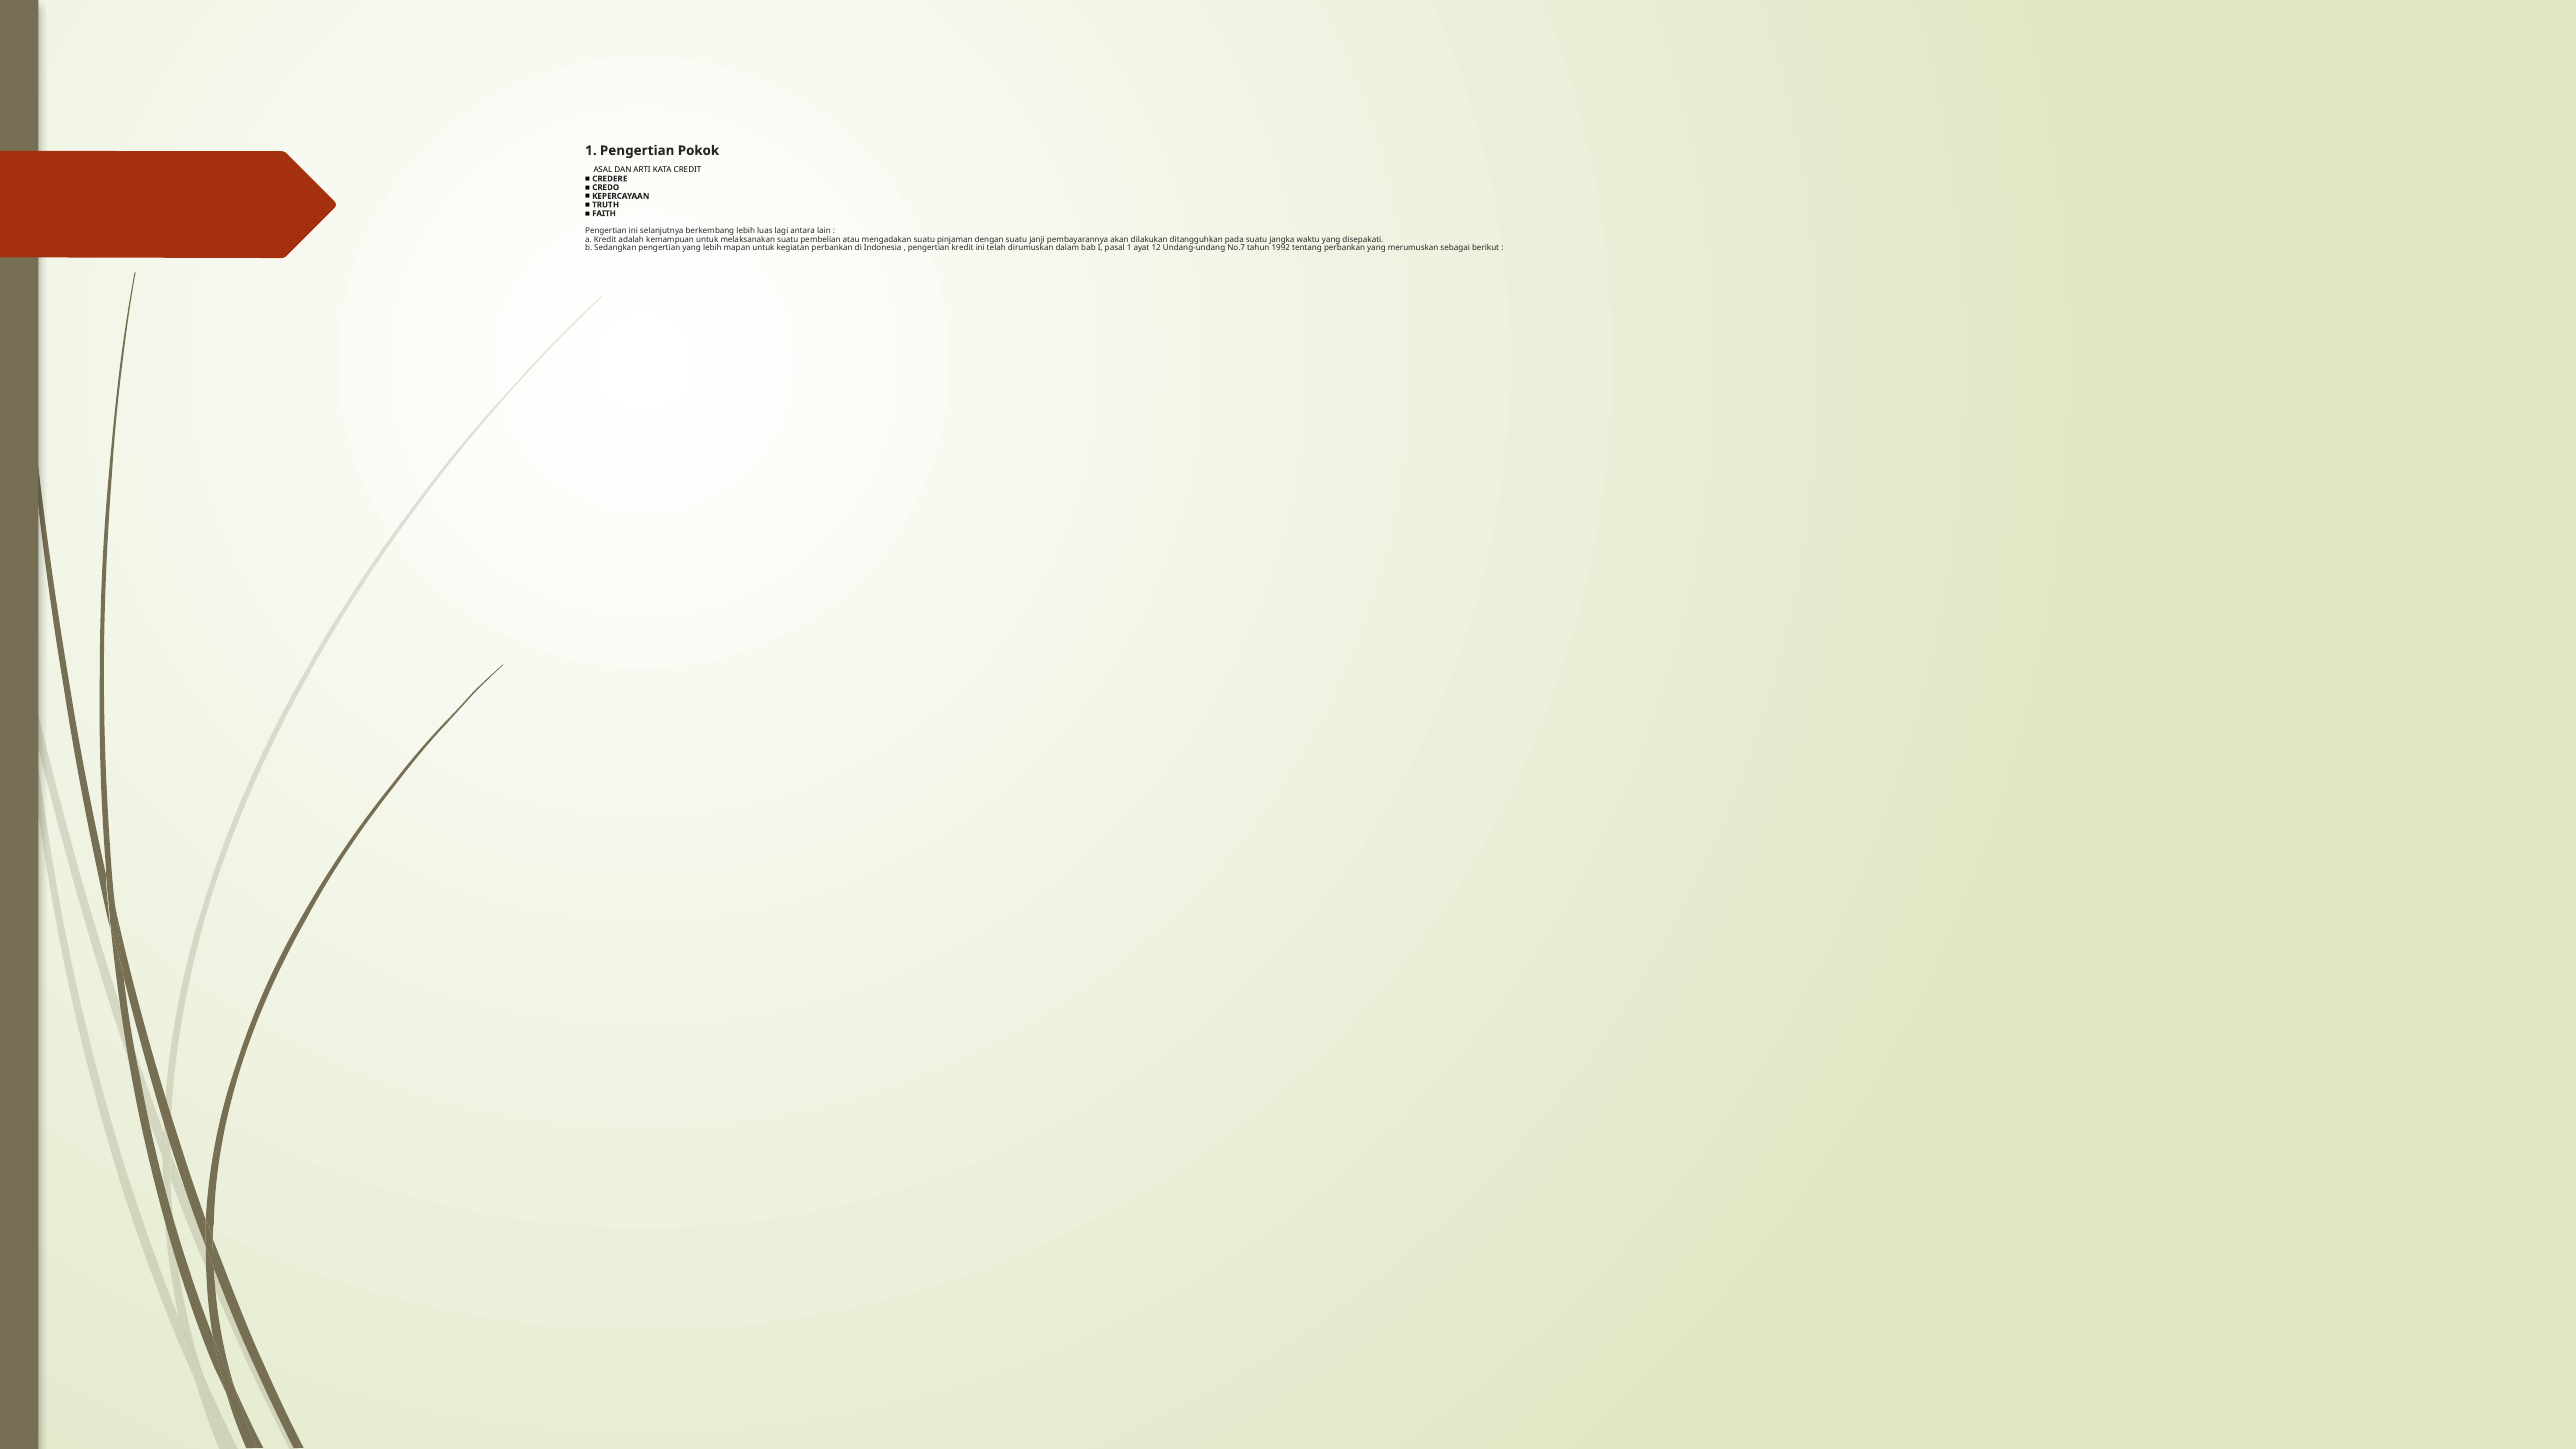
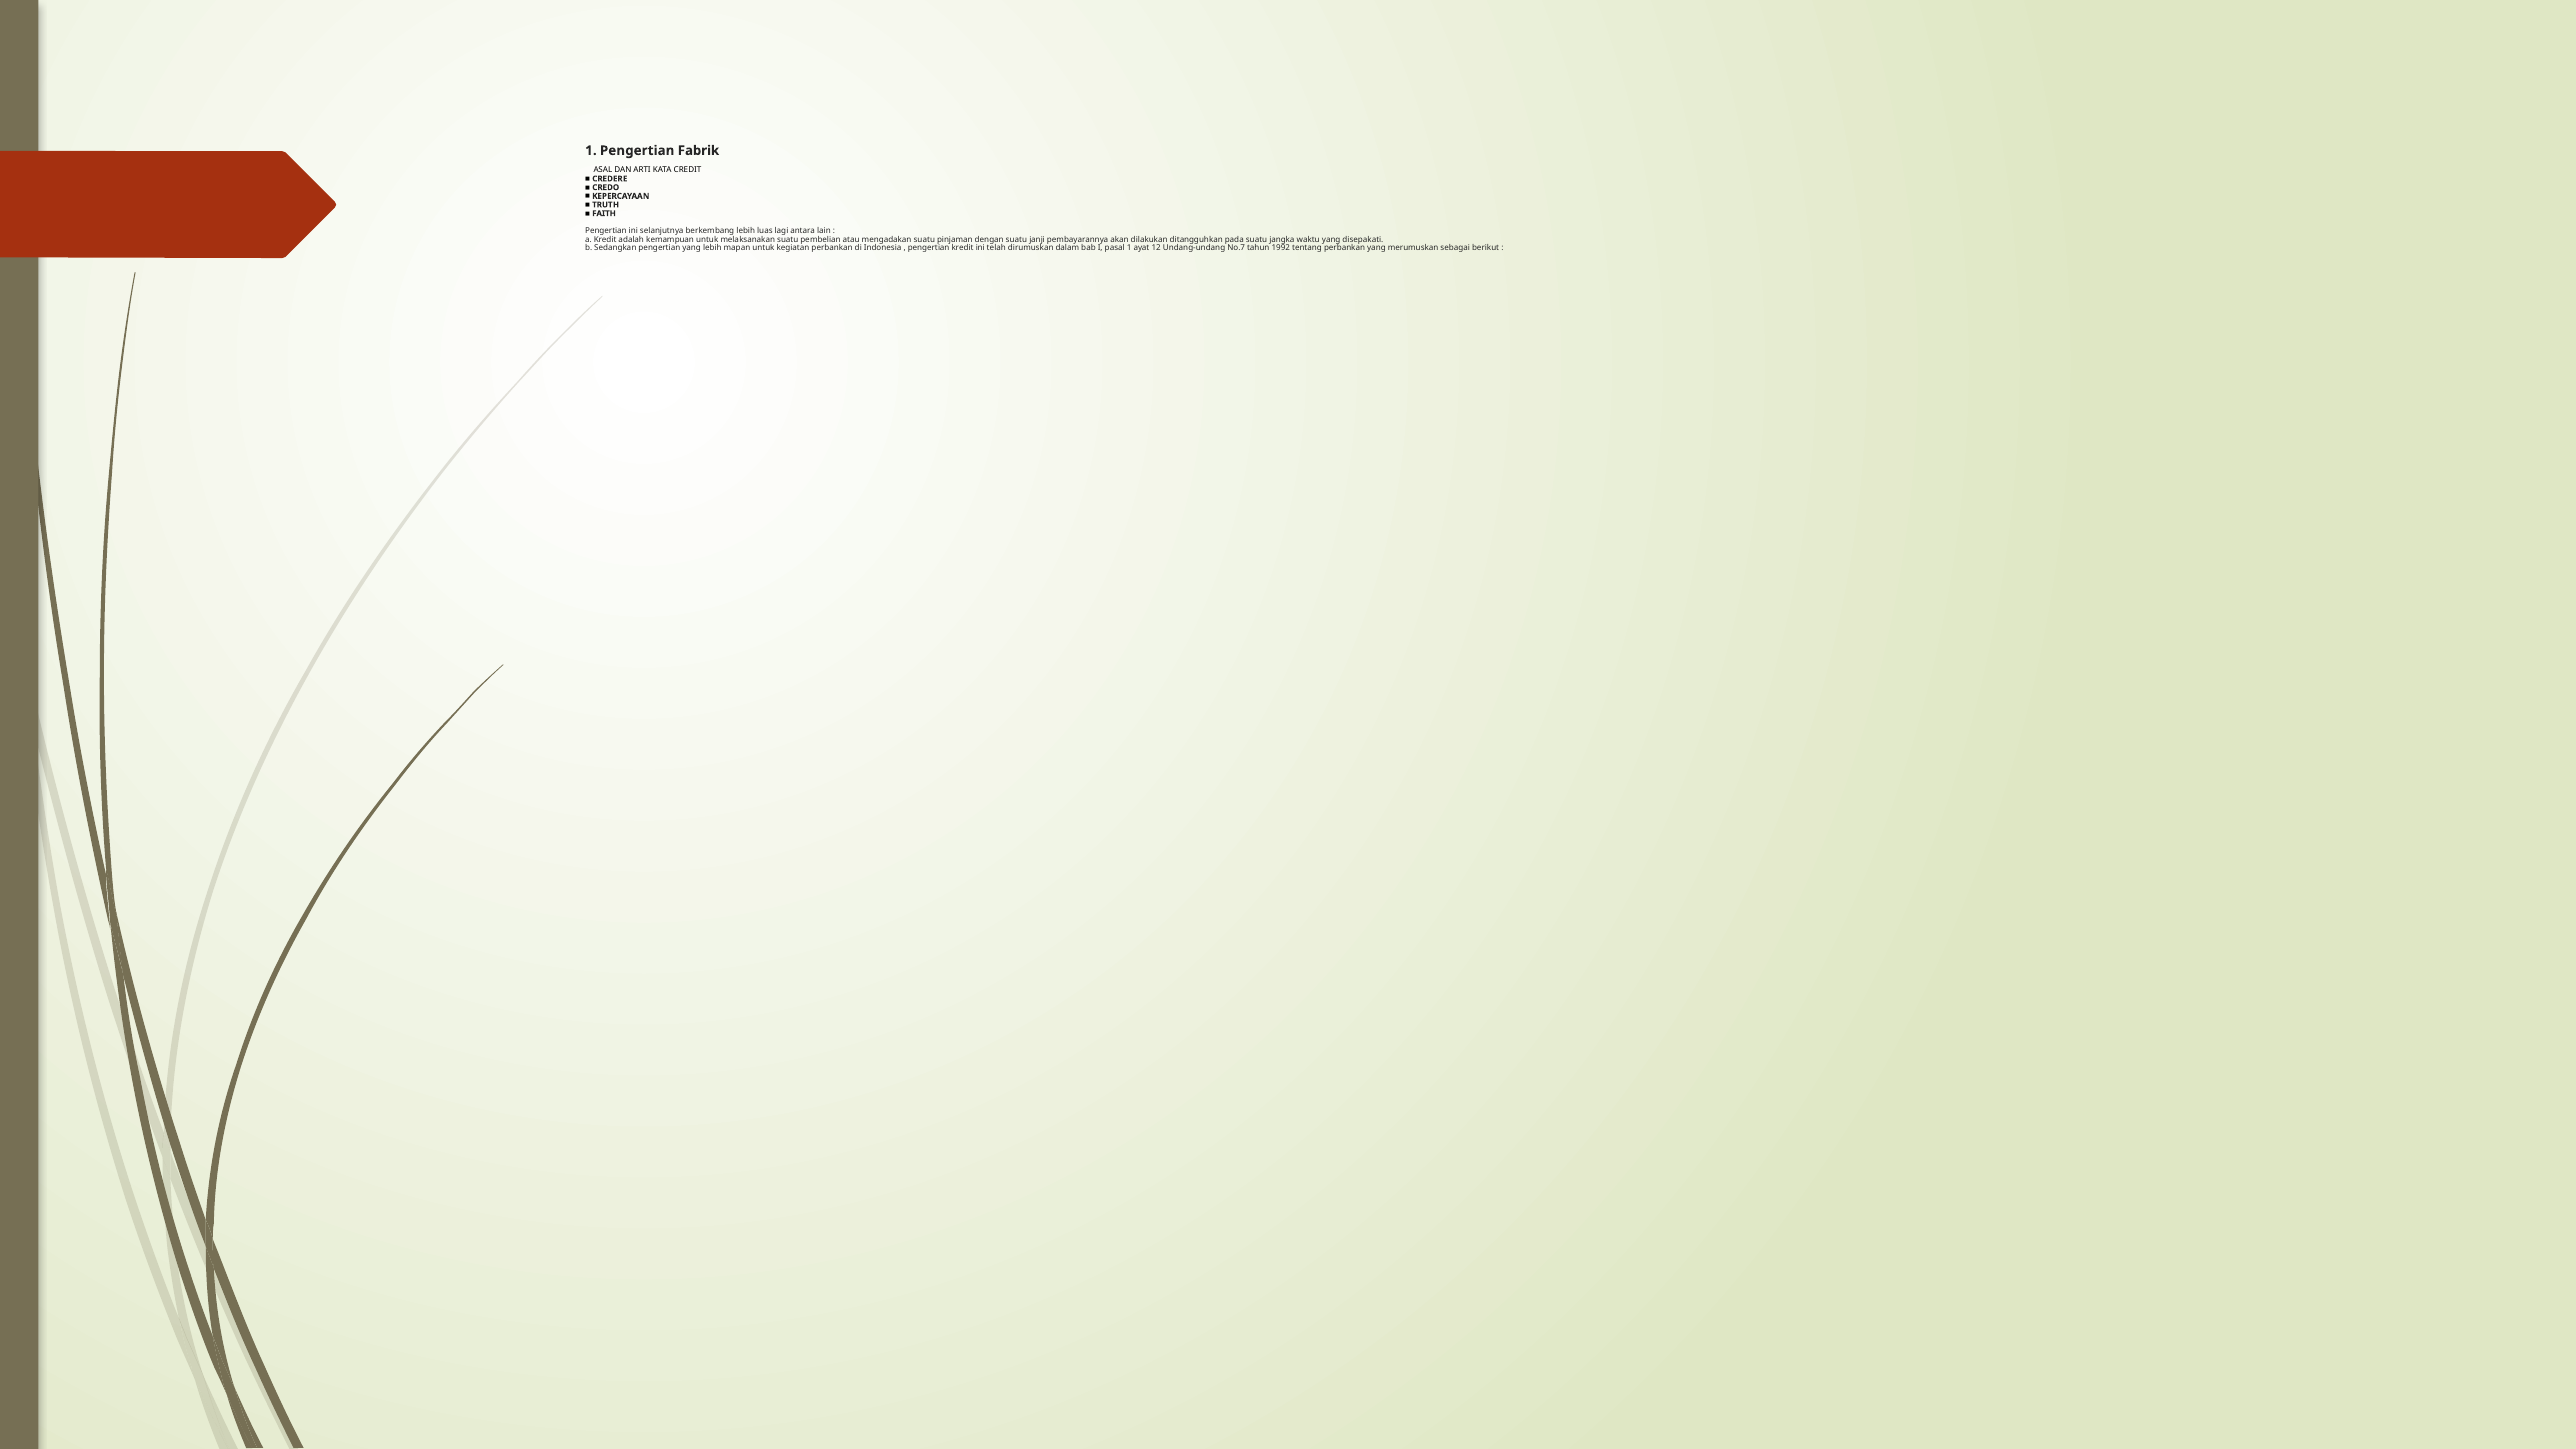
Pokok: Pokok -> Fabrik (698, 151)
